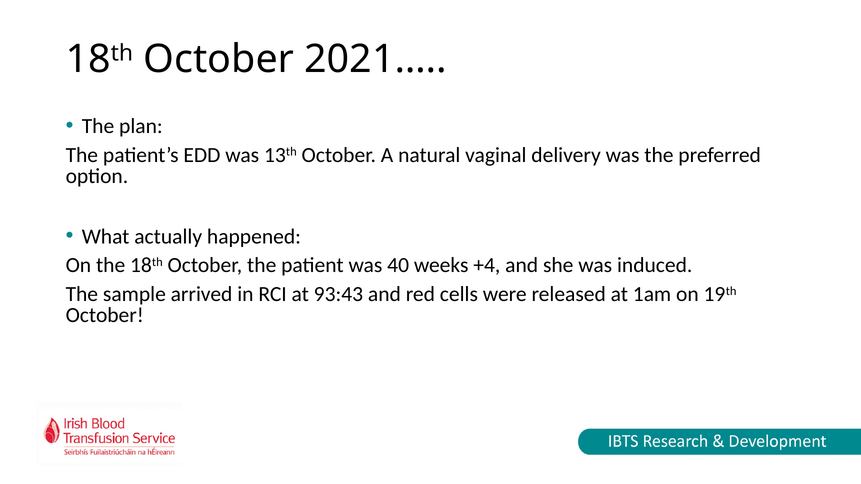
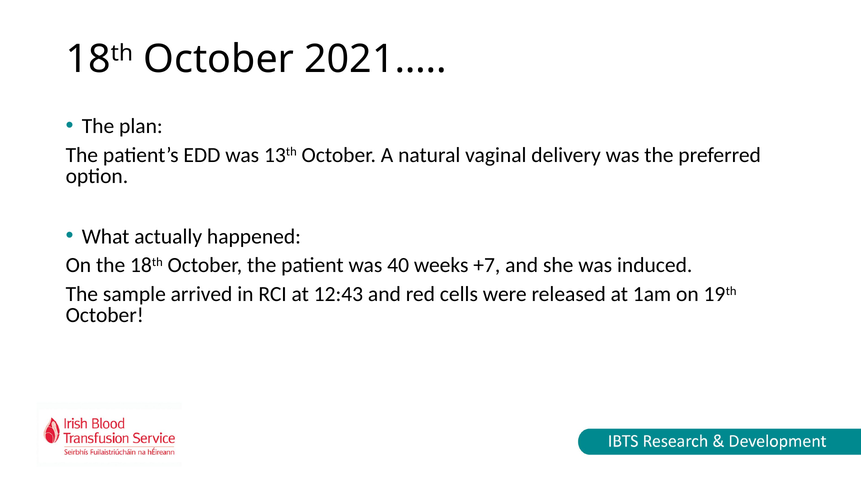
+4: +4 -> +7 (487, 266)
93:43: 93:43 -> 12:43 (338, 295)
